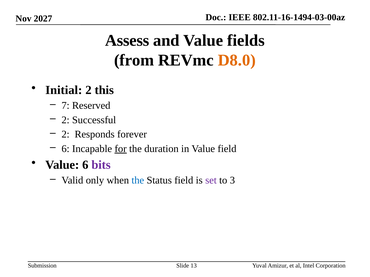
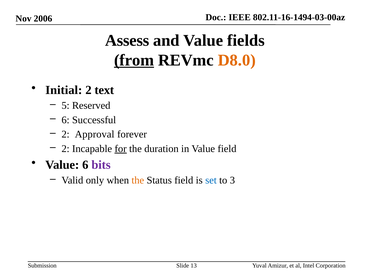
2027: 2027 -> 2006 (43, 19)
from underline: none -> present (134, 60)
this: this -> text (104, 90)
7: 7 -> 5 (66, 106)
2: 2 -> 6 (66, 120)
Responds: Responds -> Approval (95, 135)
6: 6 -> 2 (66, 149)
the colour: blue -> orange (138, 181)
set colour: purple -> blue (211, 181)
